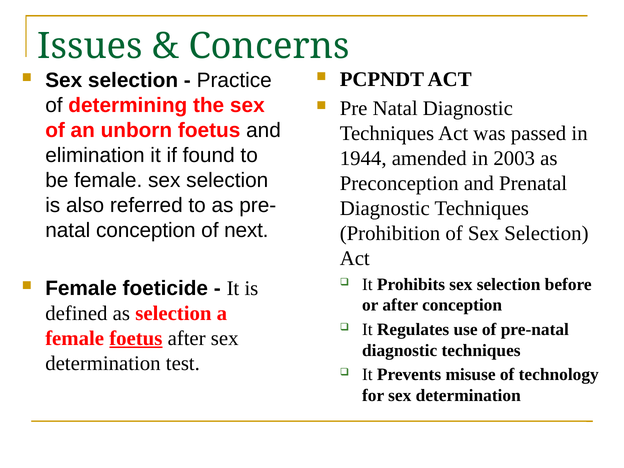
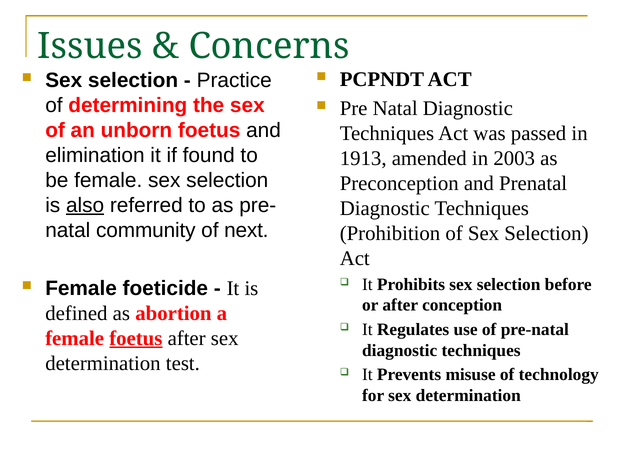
1944: 1944 -> 1913 (363, 158)
also underline: none -> present (85, 205)
natal conception: conception -> community (146, 230)
as selection: selection -> abortion (173, 313)
